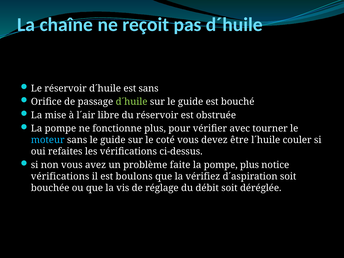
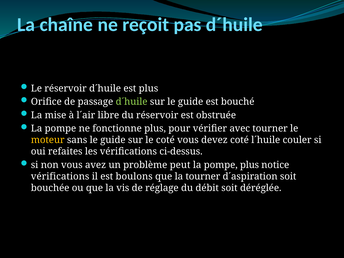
est sans: sans -> plus (148, 88)
moteur colour: light blue -> yellow (48, 140)
devez être: être -> coté (239, 140)
faite: faite -> peut (180, 165)
la vérifiez: vérifiez -> tourner (203, 176)
